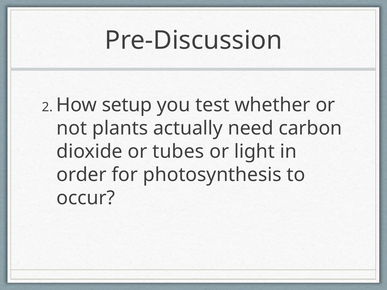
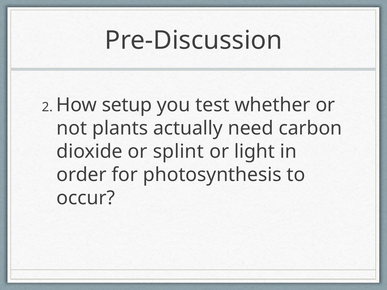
tubes: tubes -> splint (178, 152)
